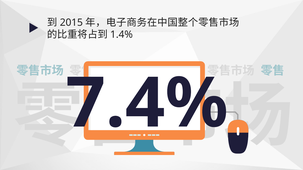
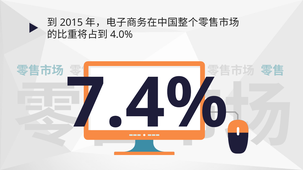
1.4%: 1.4% -> 4.0% (121, 35)
